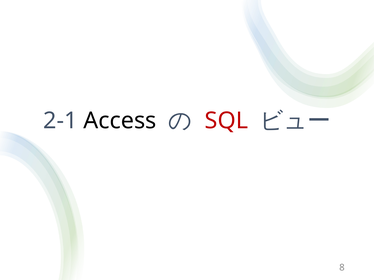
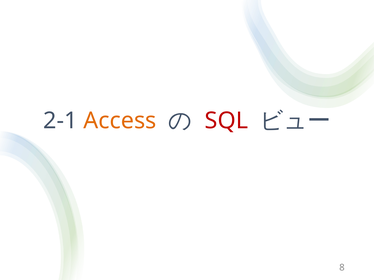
Access colour: black -> orange (120, 121)
